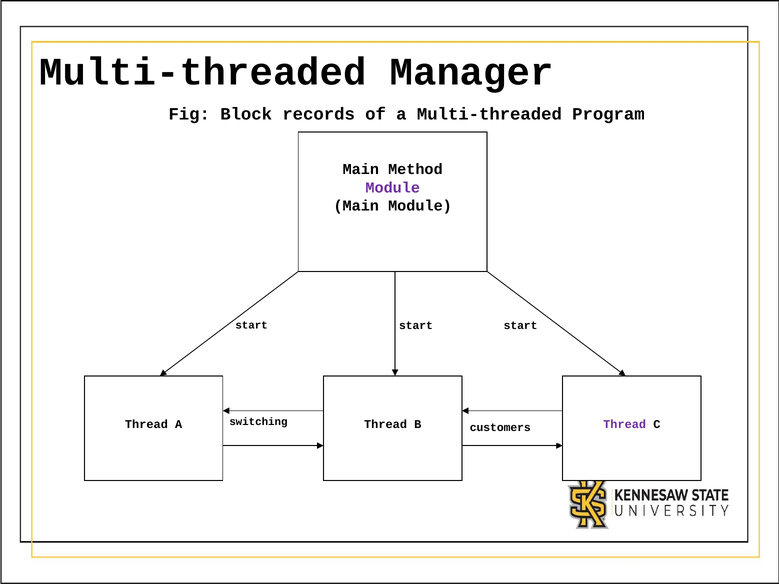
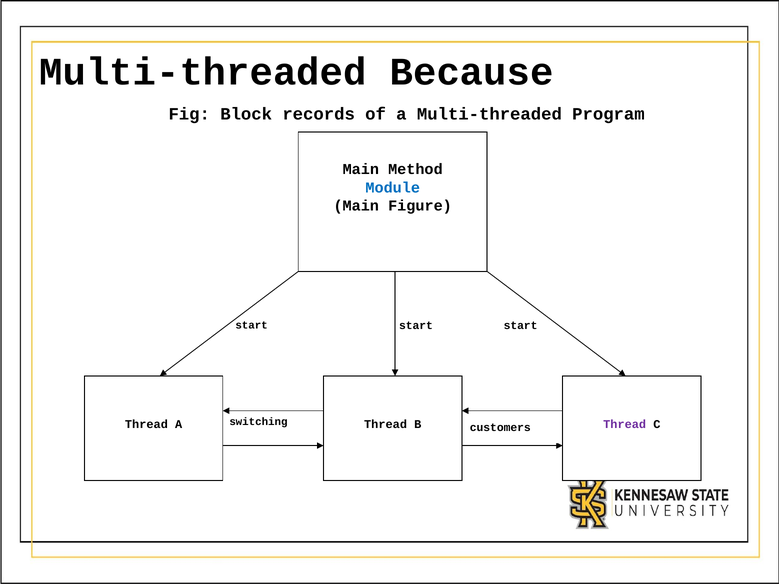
Manager: Manager -> Because (472, 72)
Module colour: purple -> blue (393, 188)
Main Module: Module -> Figure (420, 206)
